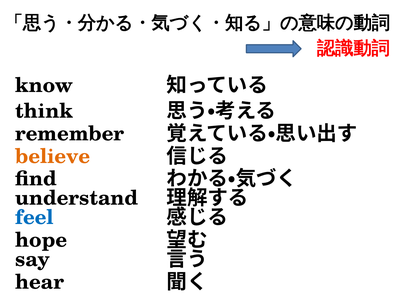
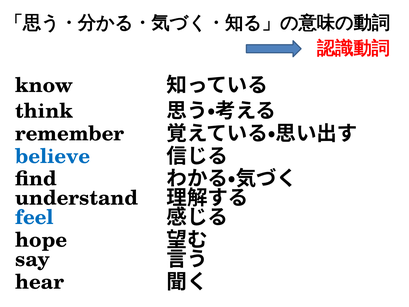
believe colour: orange -> blue (53, 156)
